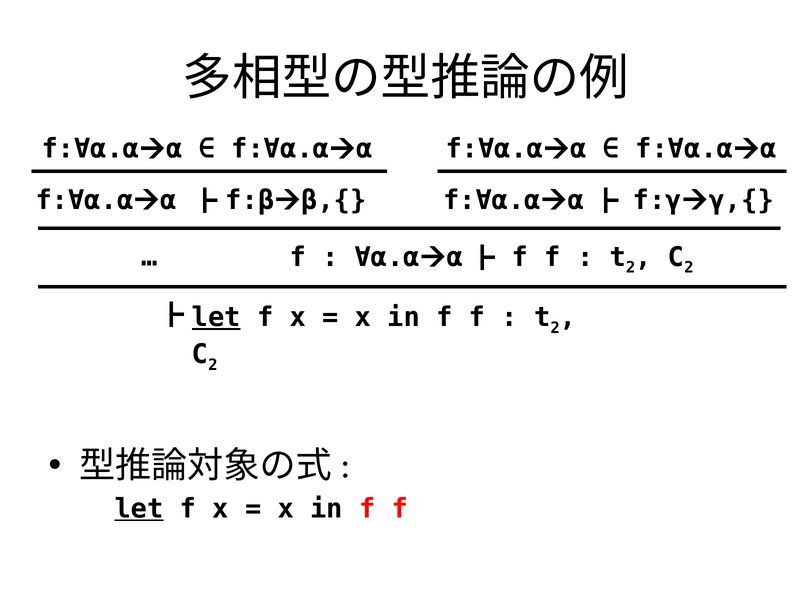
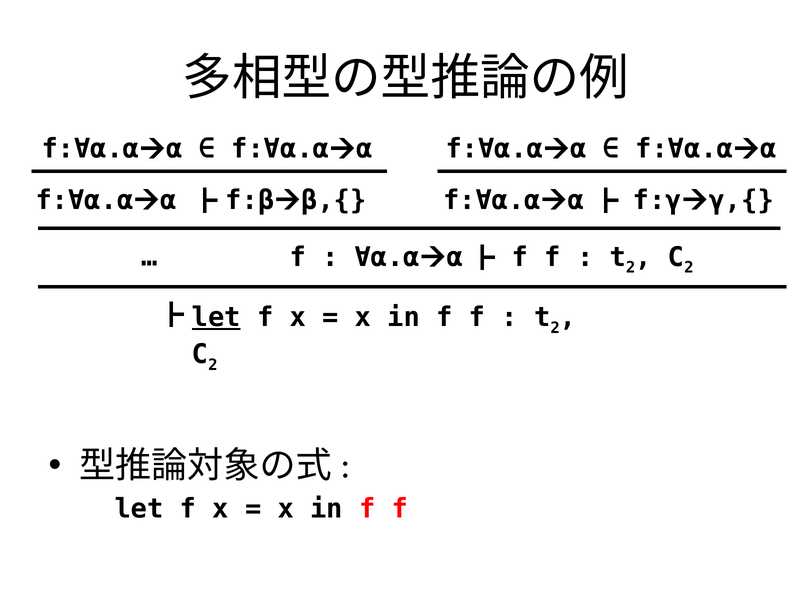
let underline: present -> none (139, 509)
